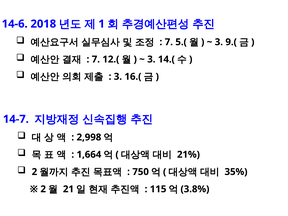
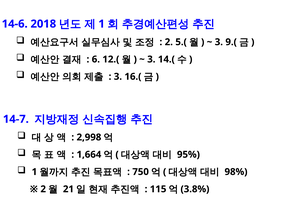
7: 7 -> 2 (169, 42)
7: 7 -> 6 (96, 59)
21%: 21% -> 95% (188, 155)
2: 2 -> 1 (34, 172)
35%: 35% -> 98% (236, 172)
